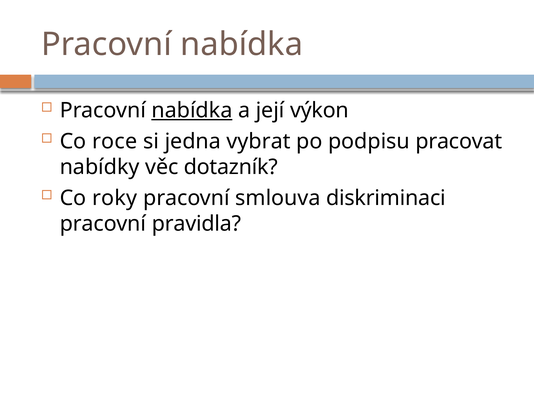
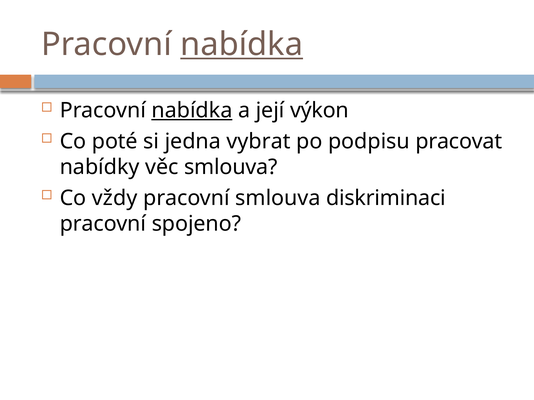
nabídka underline: none -> present (242, 45)
roce: roce -> poté (115, 141)
věc dotazník: dotazník -> smlouva (231, 167)
roky: roky -> vždy (115, 198)
pravidla: pravidla -> spojeno (196, 224)
